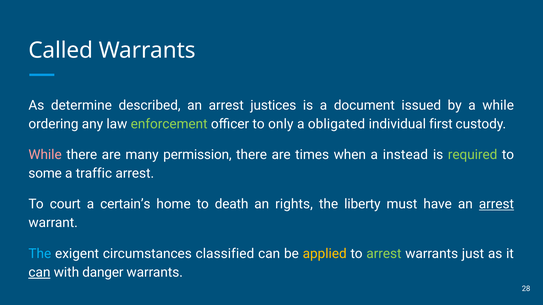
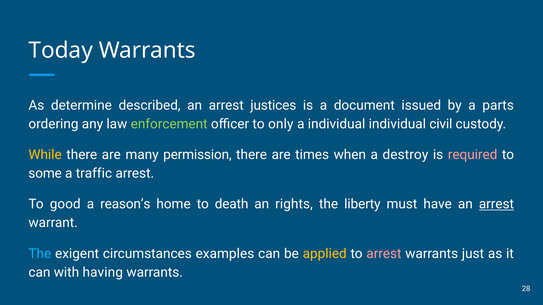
Called: Called -> Today (61, 50)
a while: while -> parts (498, 105)
a obligated: obligated -> individual (337, 124)
first: first -> civil (441, 124)
While colour: pink -> yellow (45, 155)
instead: instead -> destroy (405, 155)
required colour: light green -> pink (473, 155)
court: court -> good (65, 204)
certain’s: certain’s -> reason’s (125, 204)
classified: classified -> examples (225, 254)
arrest colour: light green -> pink (384, 254)
can underline: present -> none (39, 273)
danger: danger -> having (103, 273)
